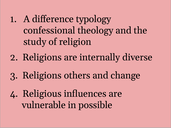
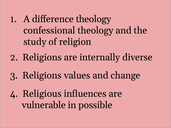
difference typology: typology -> theology (93, 19)
others: others -> values (77, 76)
